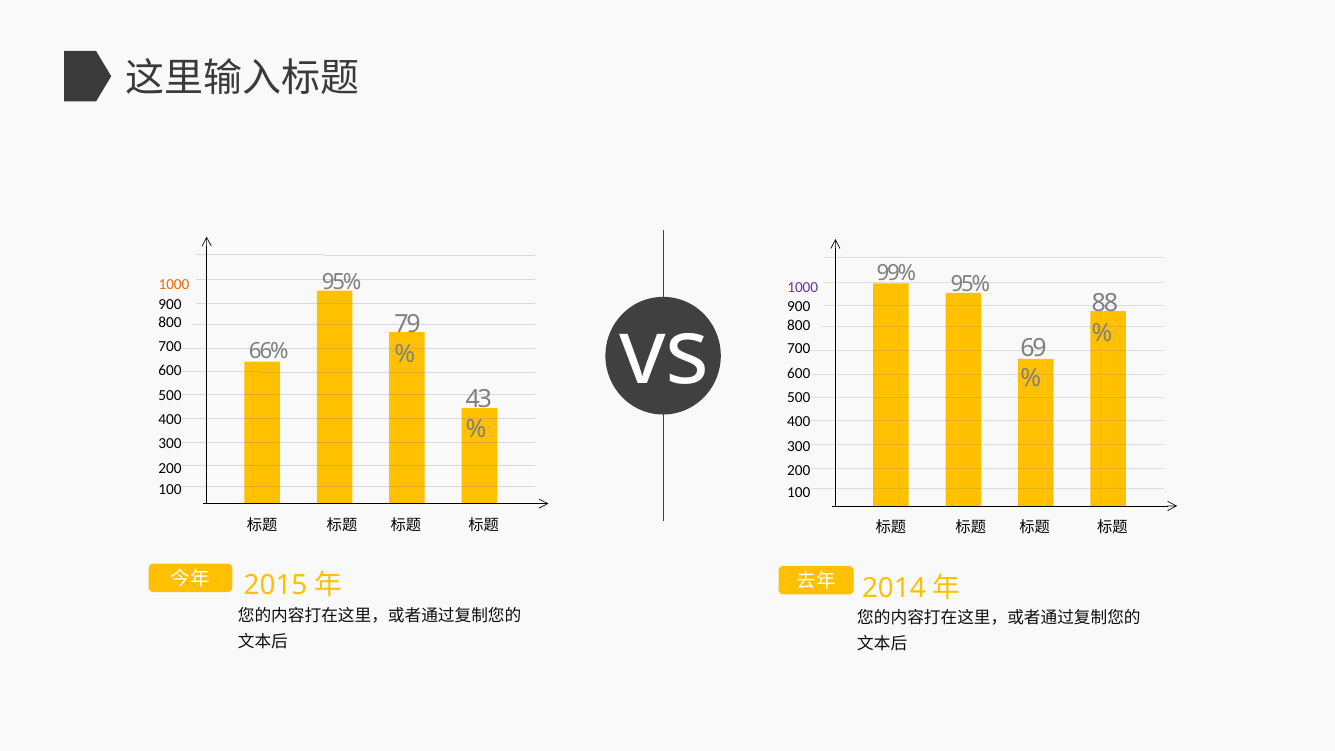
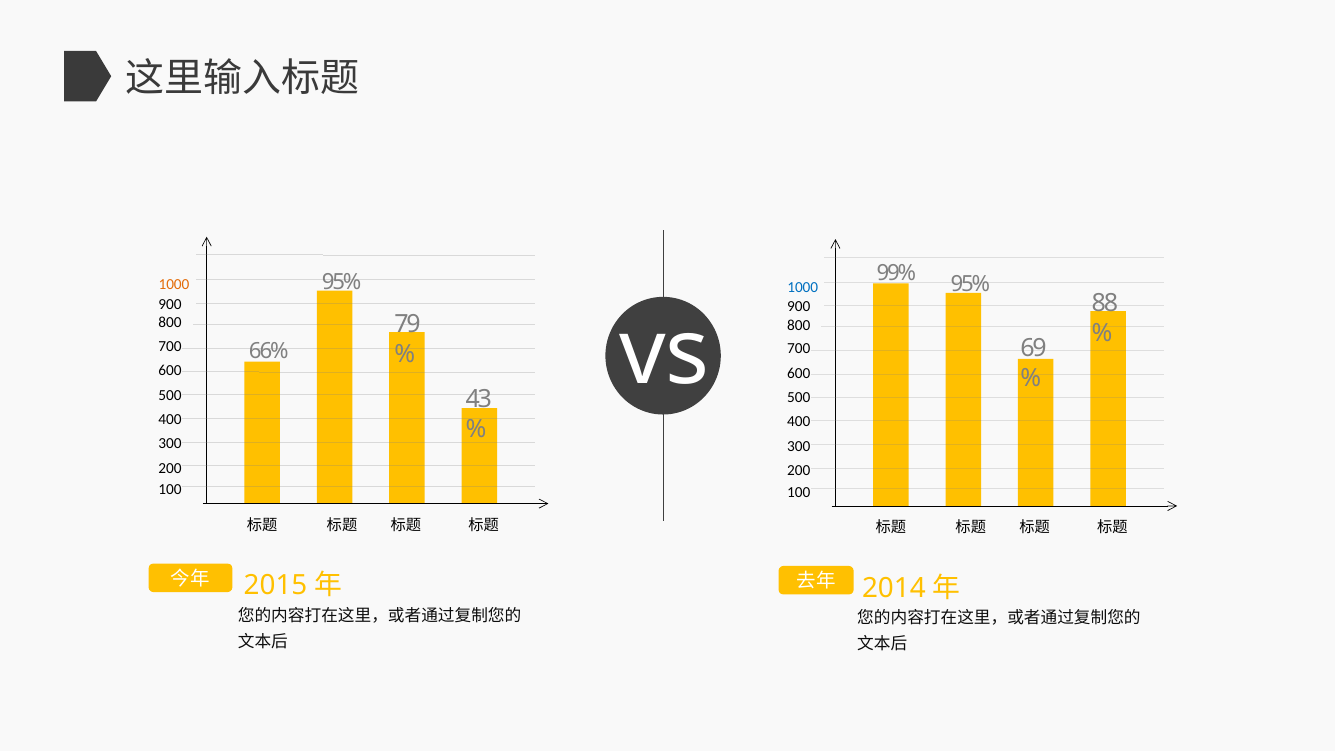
1000 colour: purple -> blue (803, 287)
